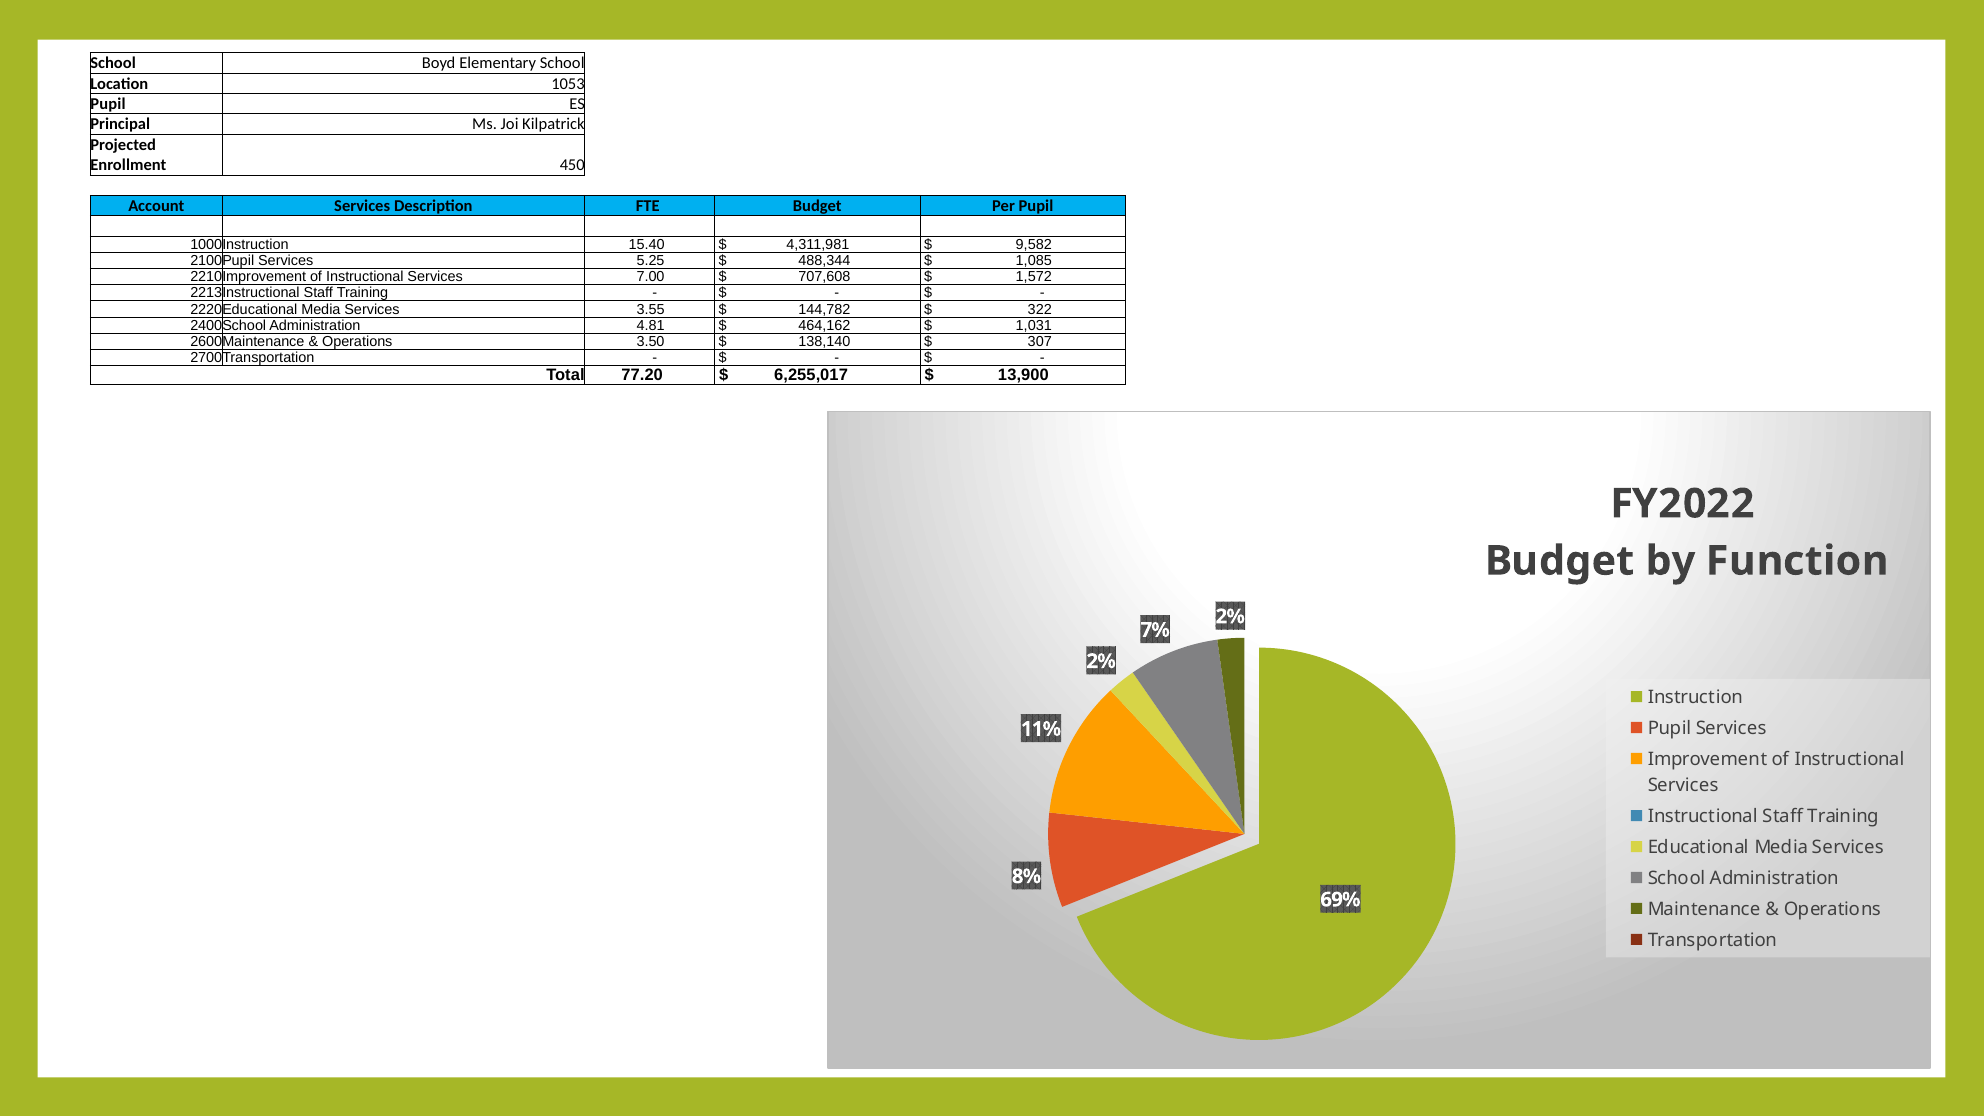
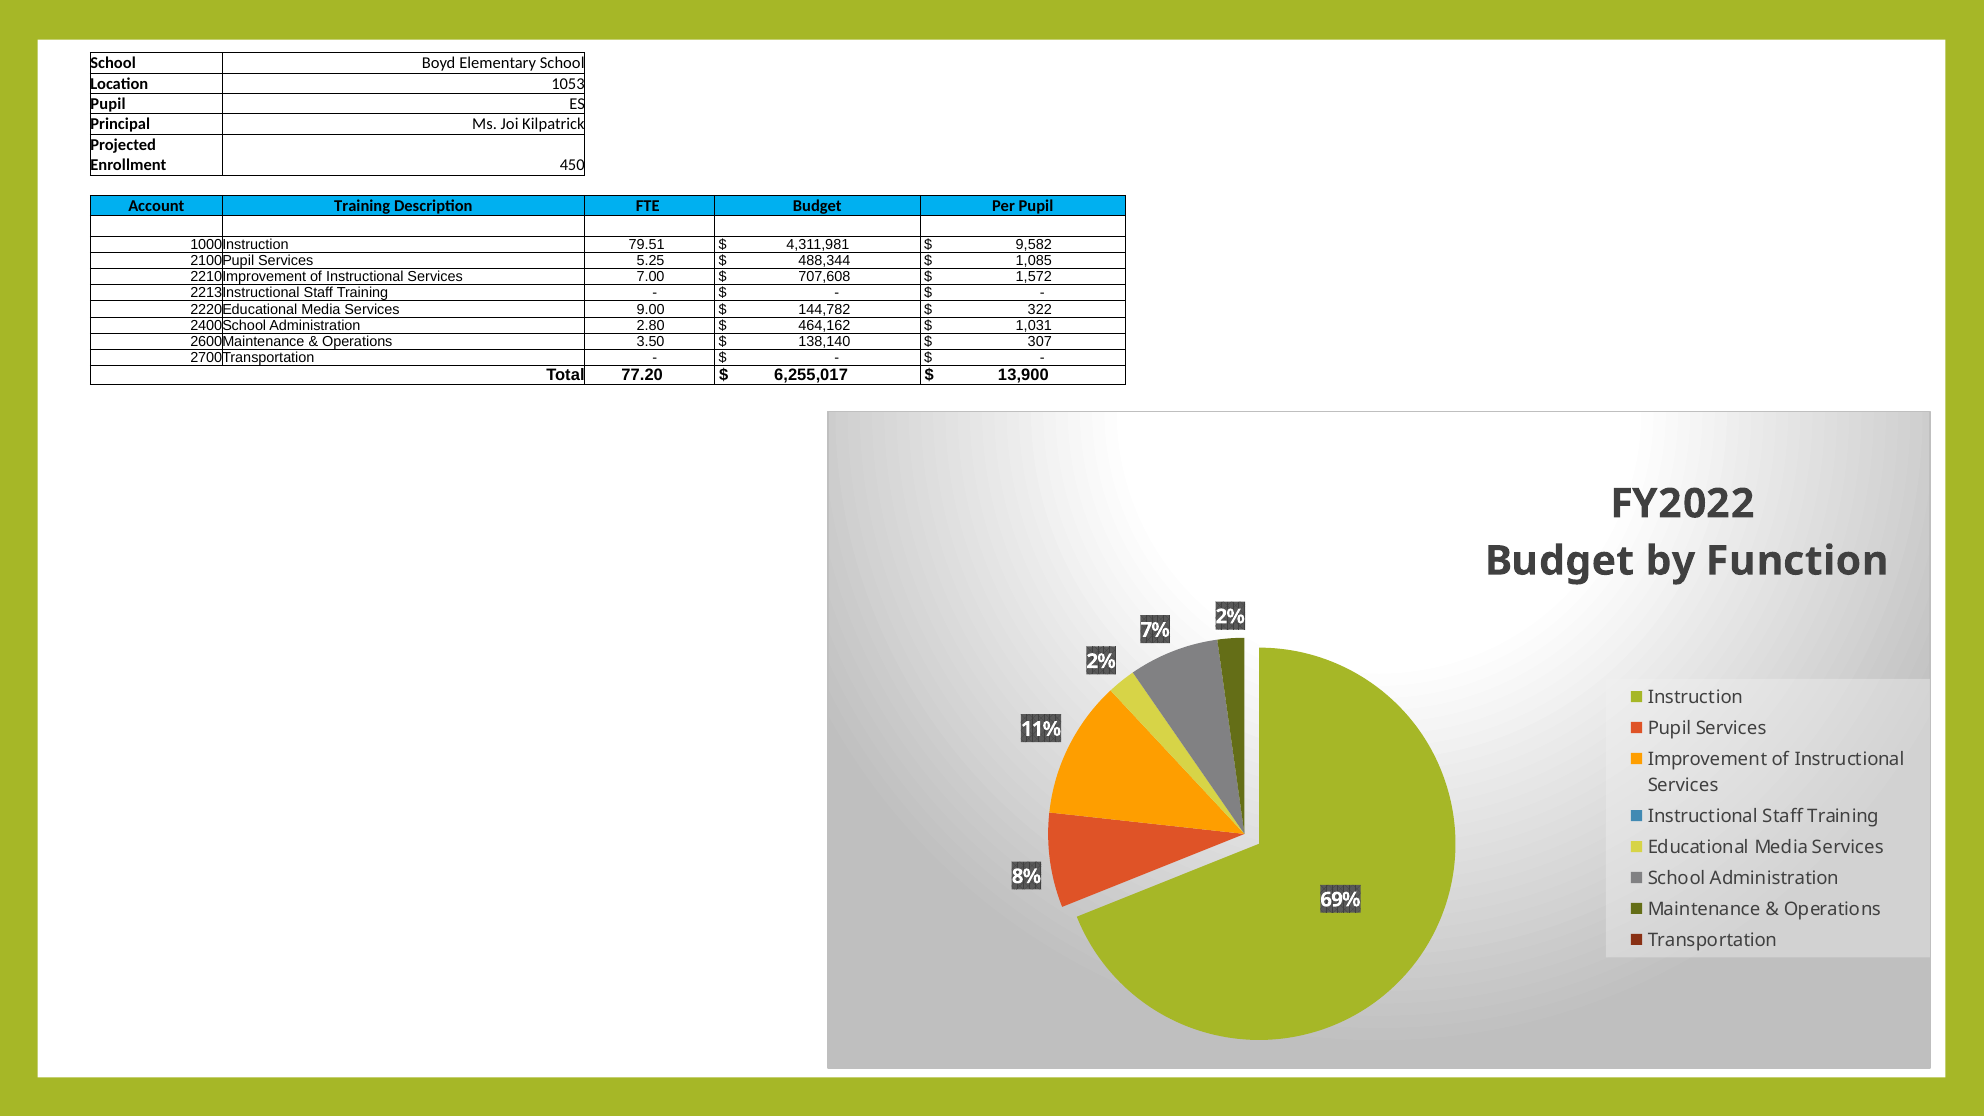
Account Services: Services -> Training (362, 206)
15.40: 15.40 -> 79.51 (647, 245)
3.55: 3.55 -> 9.00 (651, 309)
4.81: 4.81 -> 2.80 (651, 325)
